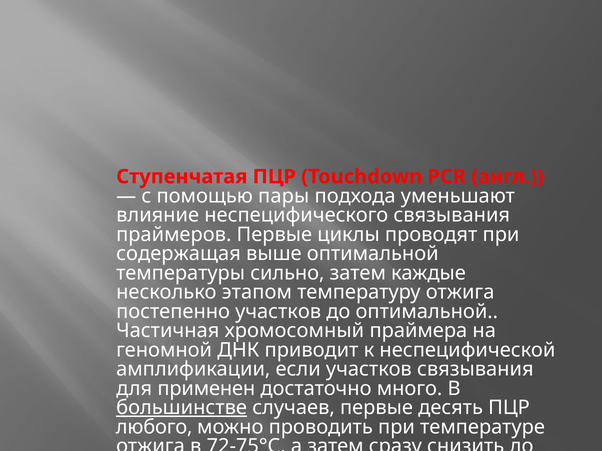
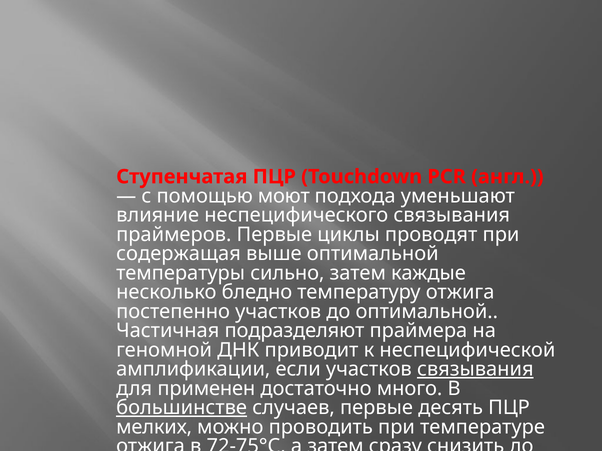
пары: пары -> моют (284, 196)
этапом: этапом -> бледно (257, 293)
хромосомный: хромосомный -> подразделяют (294, 331)
связывания underline: none -> present (475, 370)
любого: любого -> мелких (154, 427)
